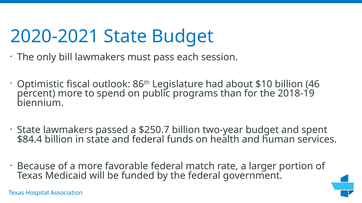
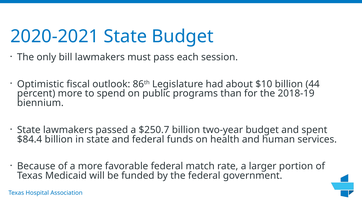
46: 46 -> 44 (313, 84)
